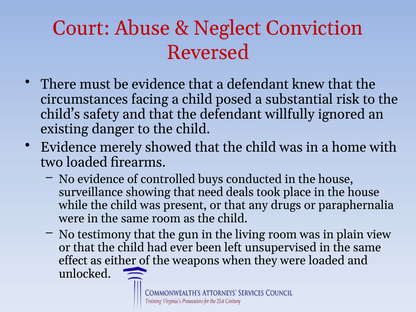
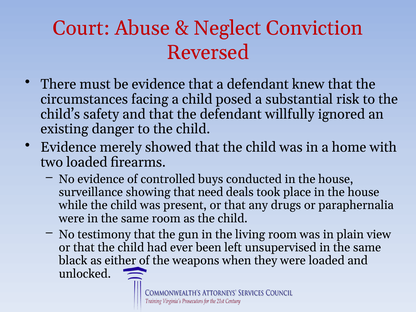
effect: effect -> black (73, 261)
